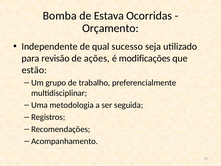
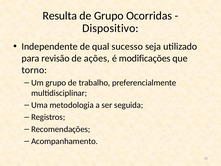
Bomba: Bomba -> Resulta (60, 16)
de Estava: Estava -> Grupo (109, 16)
Orçamento: Orçamento -> Dispositivo (110, 28)
estão: estão -> torno (34, 70)
